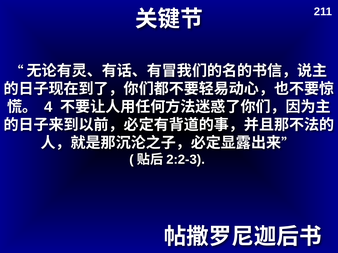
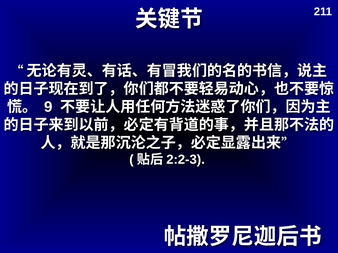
4: 4 -> 9 (48, 107)
